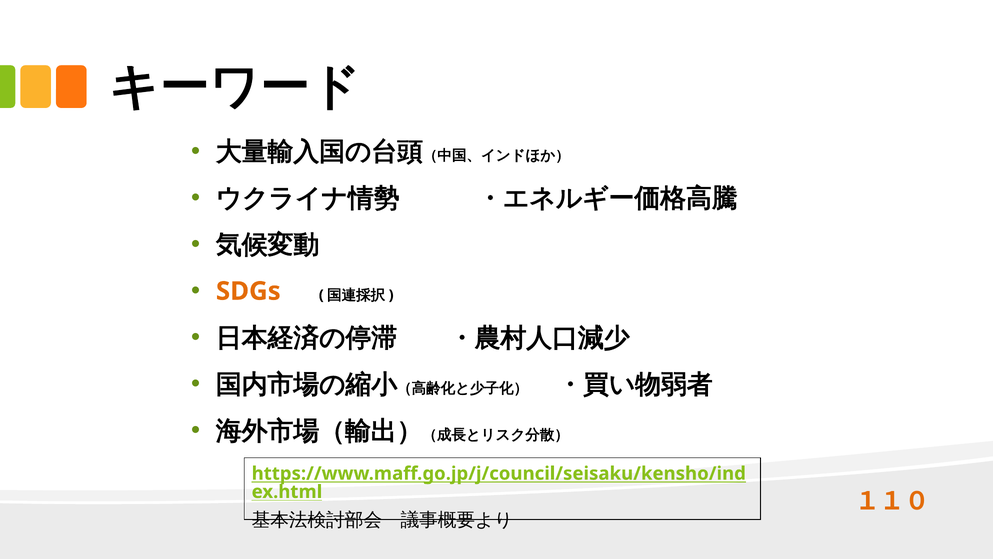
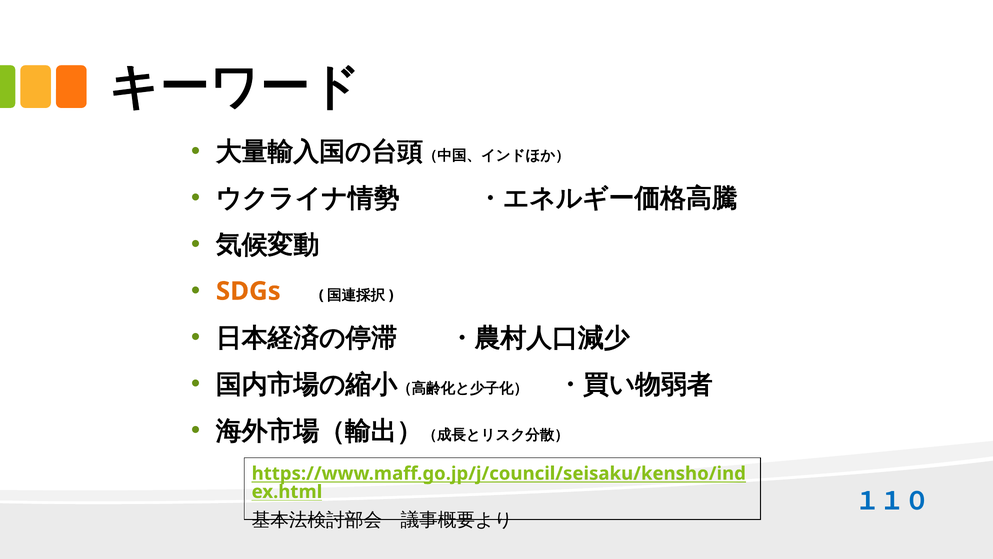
１１０ colour: orange -> blue (892, 501)
